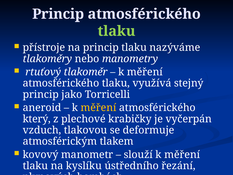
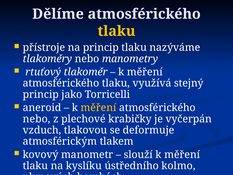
Princip: Princip -> Dělíme (58, 14)
tlaku colour: light green -> yellow (116, 31)
který: který -> nebo (37, 119)
řezání: řezání -> kolmo (178, 166)
